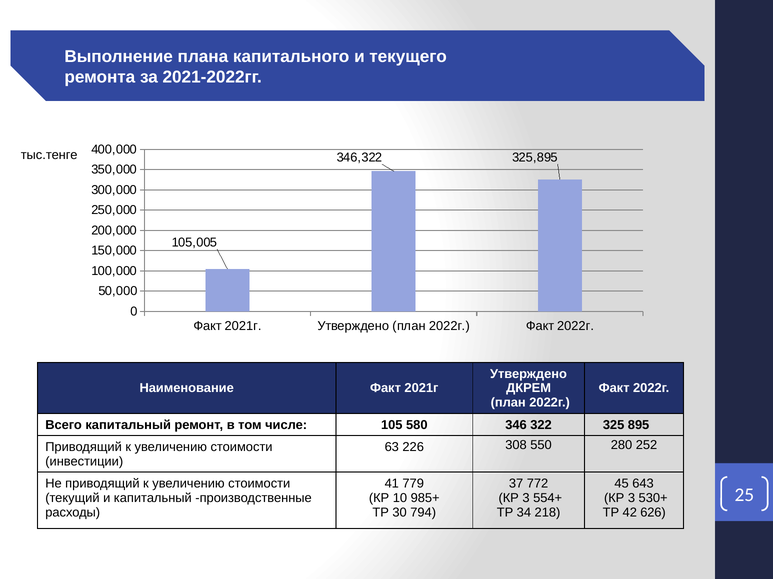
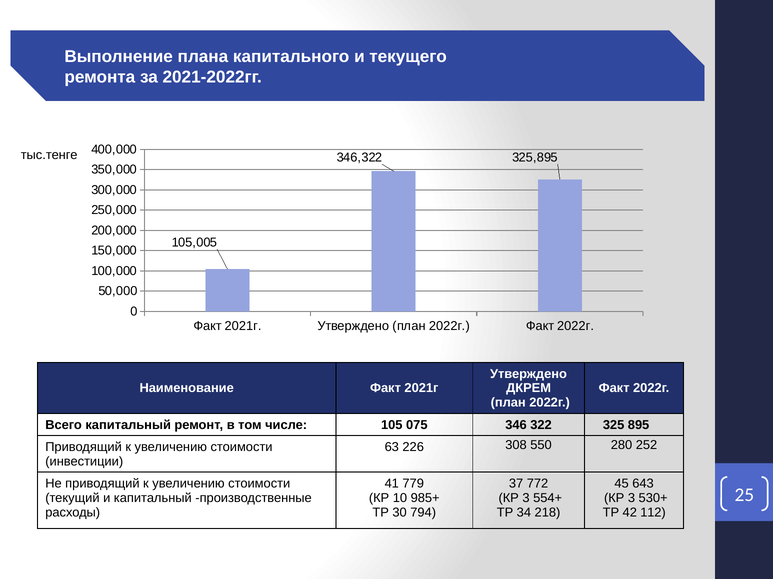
580: 580 -> 075 (417, 425)
626: 626 -> 112 (653, 513)
